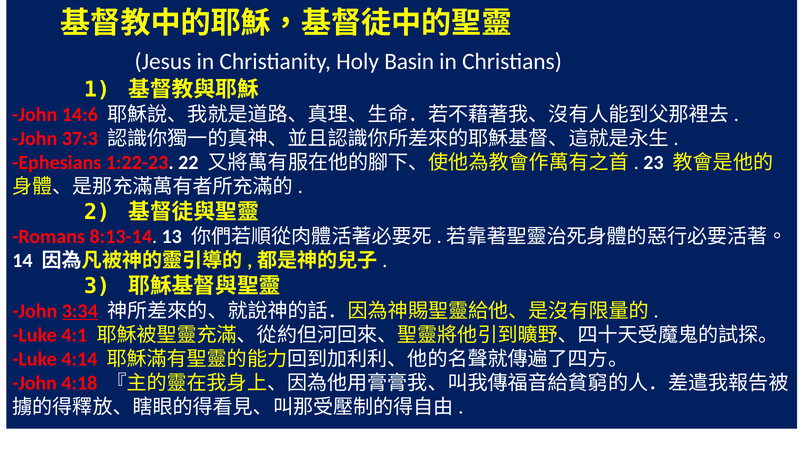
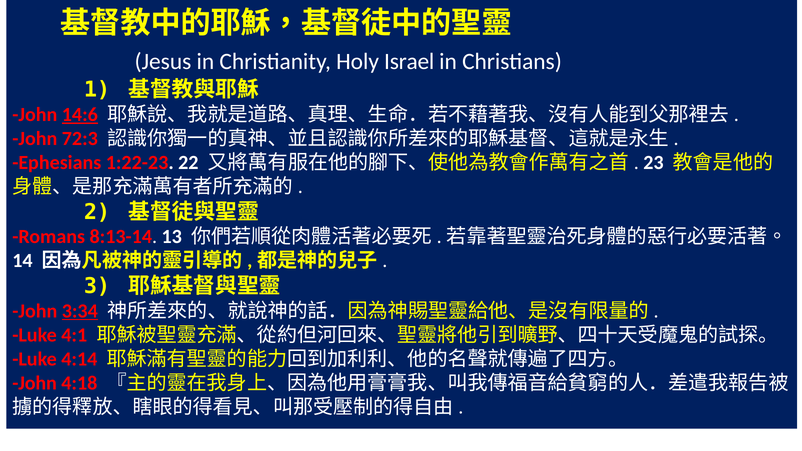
Basin: Basin -> Israel (409, 61)
14:6 underline: none -> present (80, 115)
37:3: 37:3 -> 72:3 (80, 139)
